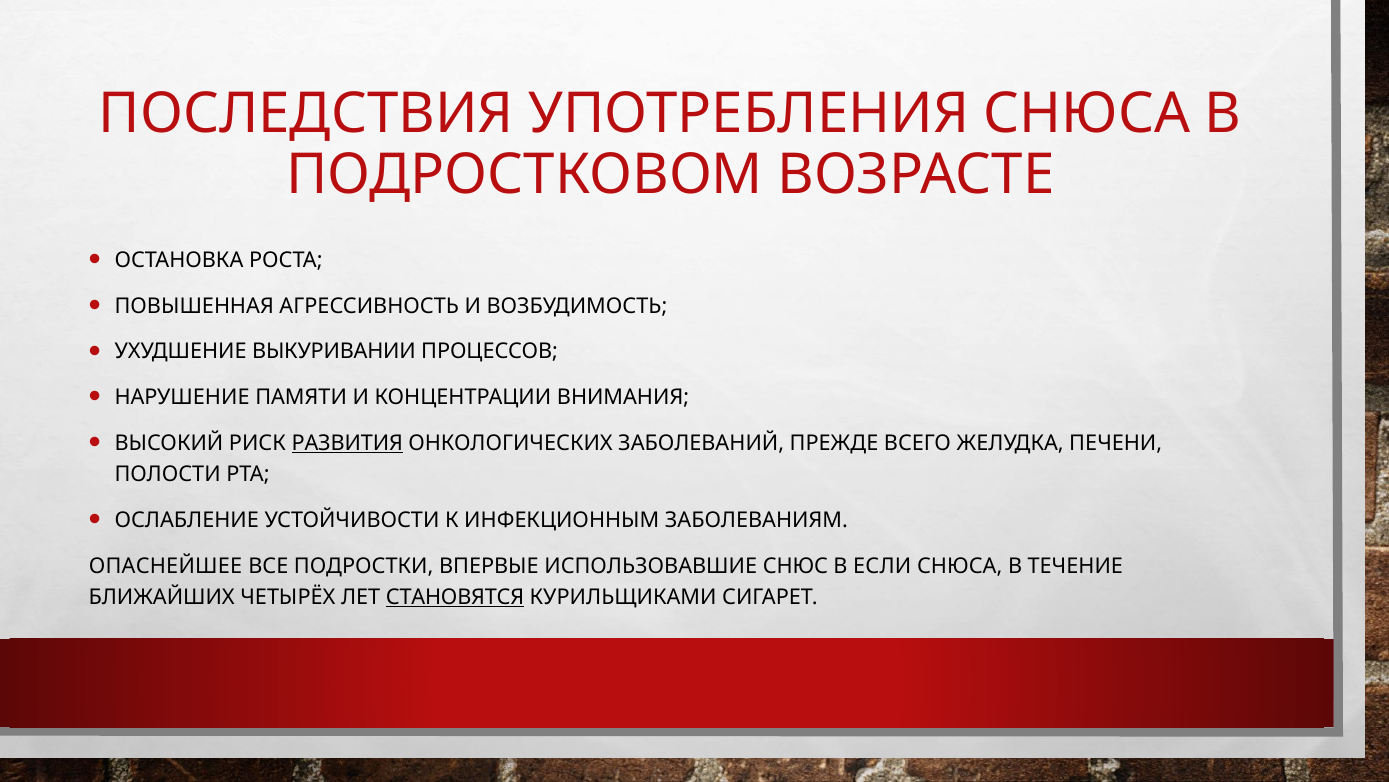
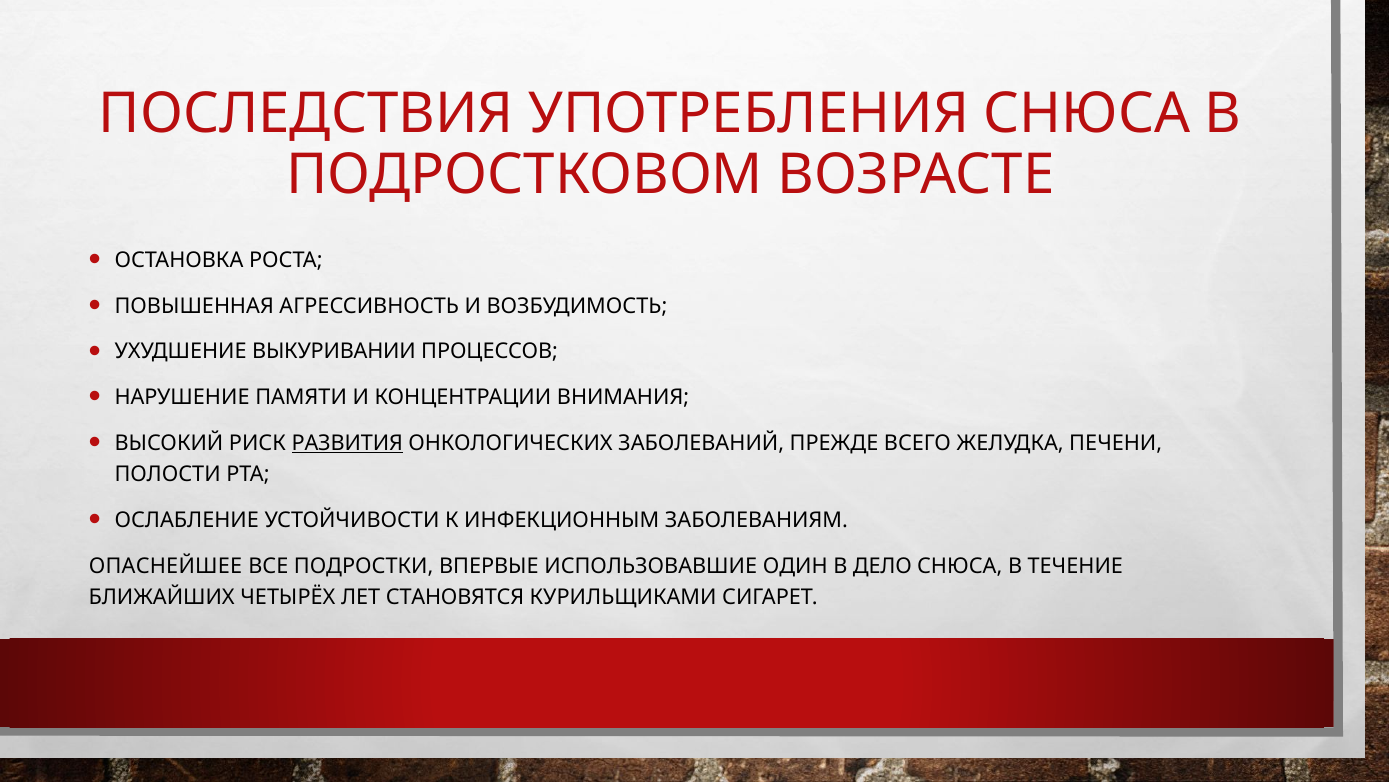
СНЮС: СНЮС -> ОДИН (795, 566)
ЕСЛИ: ЕСЛИ -> ДЕЛО (882, 566)
СТАНОВЯТСЯ underline: present -> none (455, 597)
